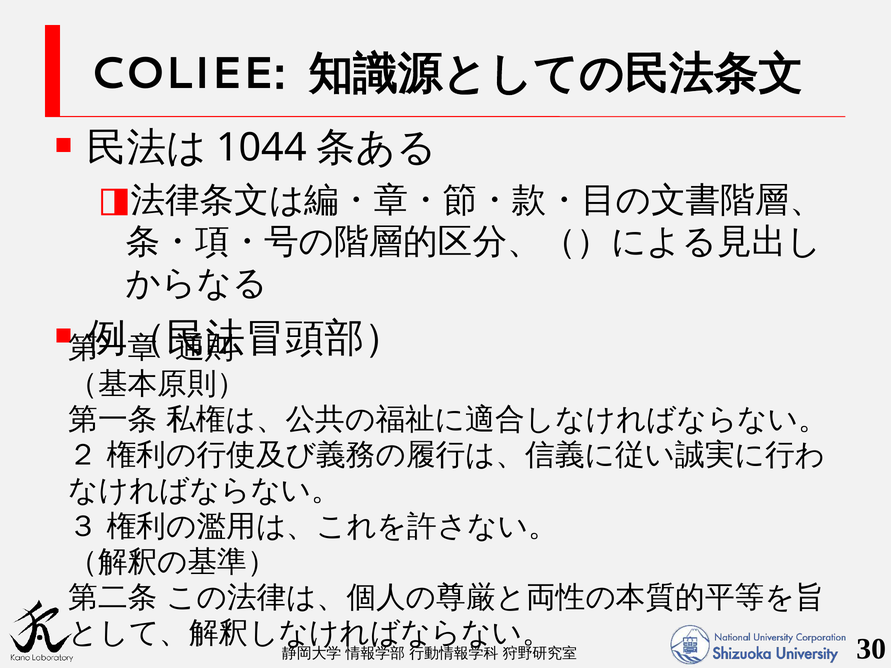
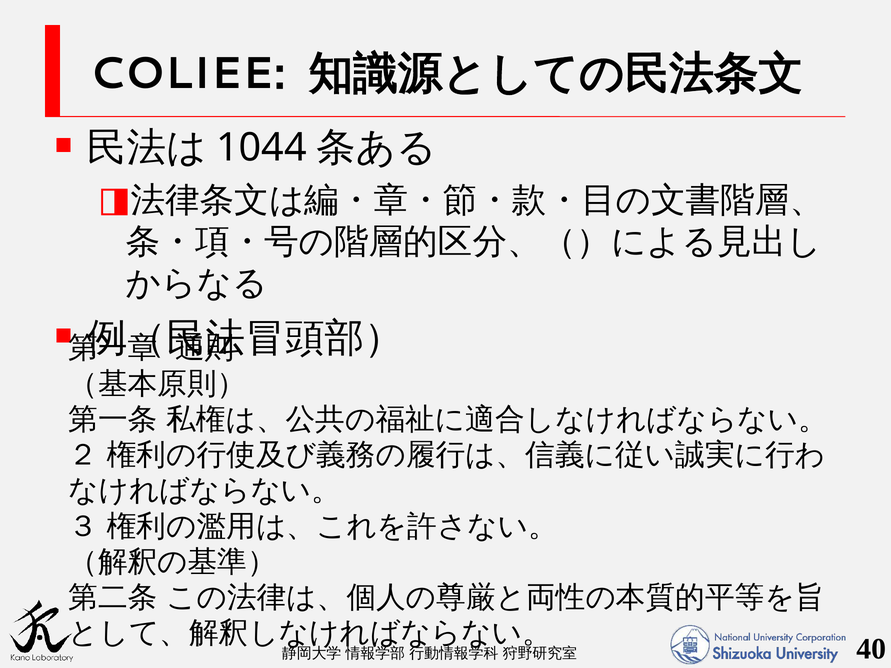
30: 30 -> 40 (871, 649)
